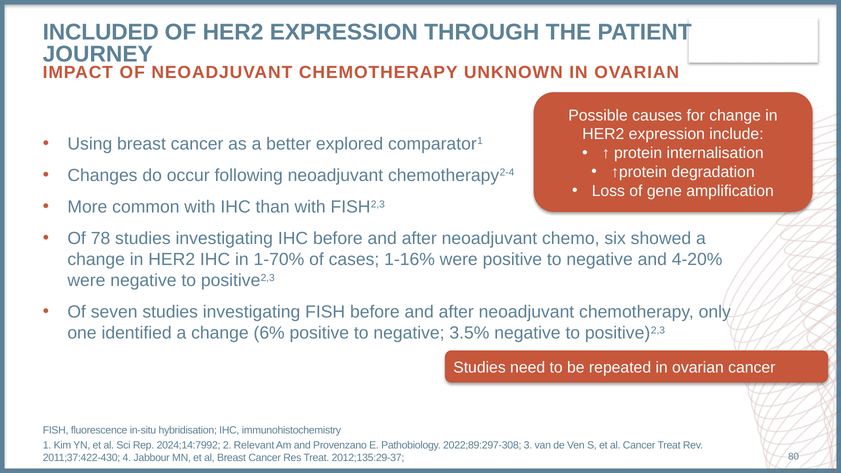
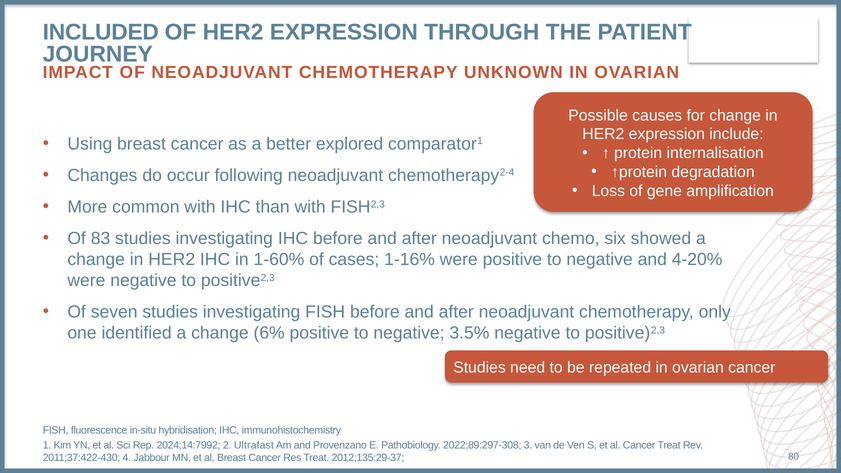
78: 78 -> 83 (101, 239)
1-70%: 1-70% -> 1-60% (279, 260)
Relevant: Relevant -> Ultrafast (254, 445)
